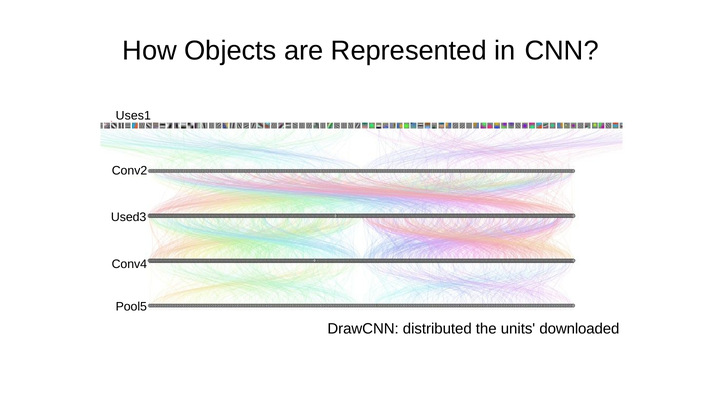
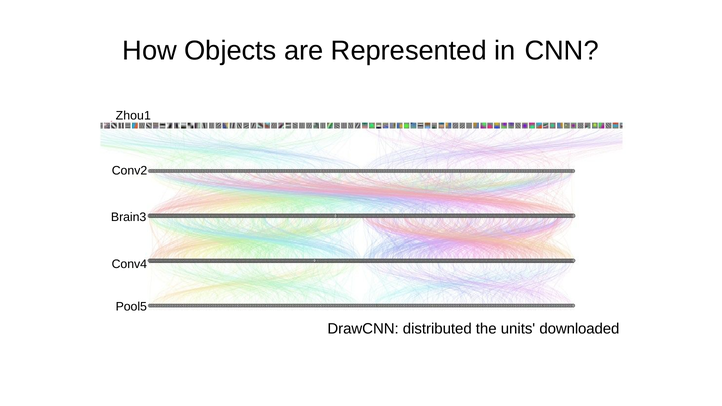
Uses1: Uses1 -> Zhou1 (133, 116)
Used3: Used3 -> Brain3 (129, 217)
